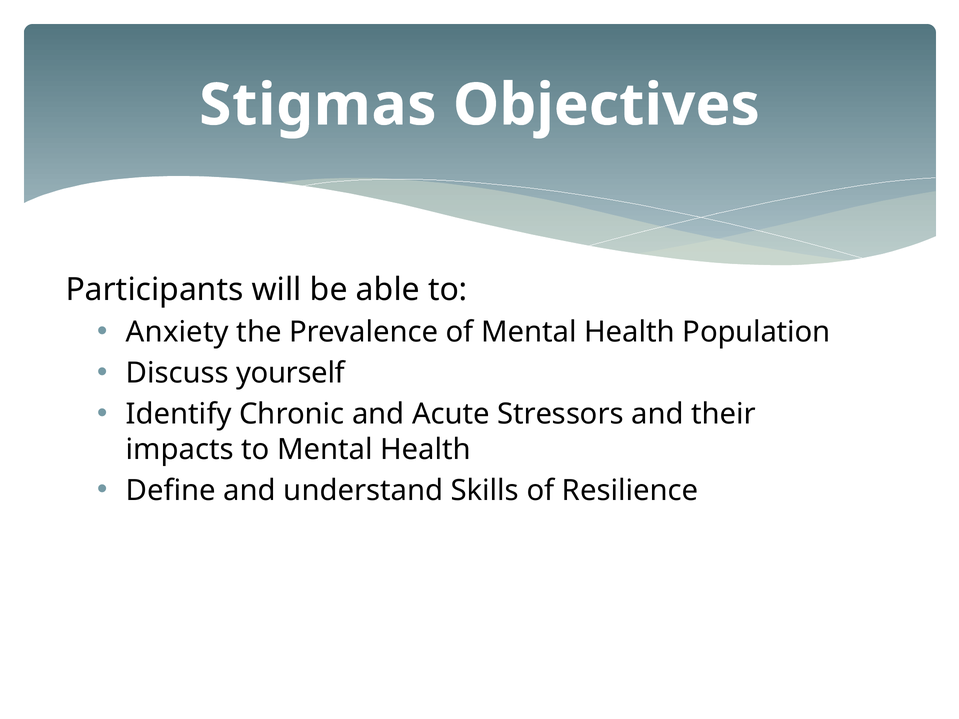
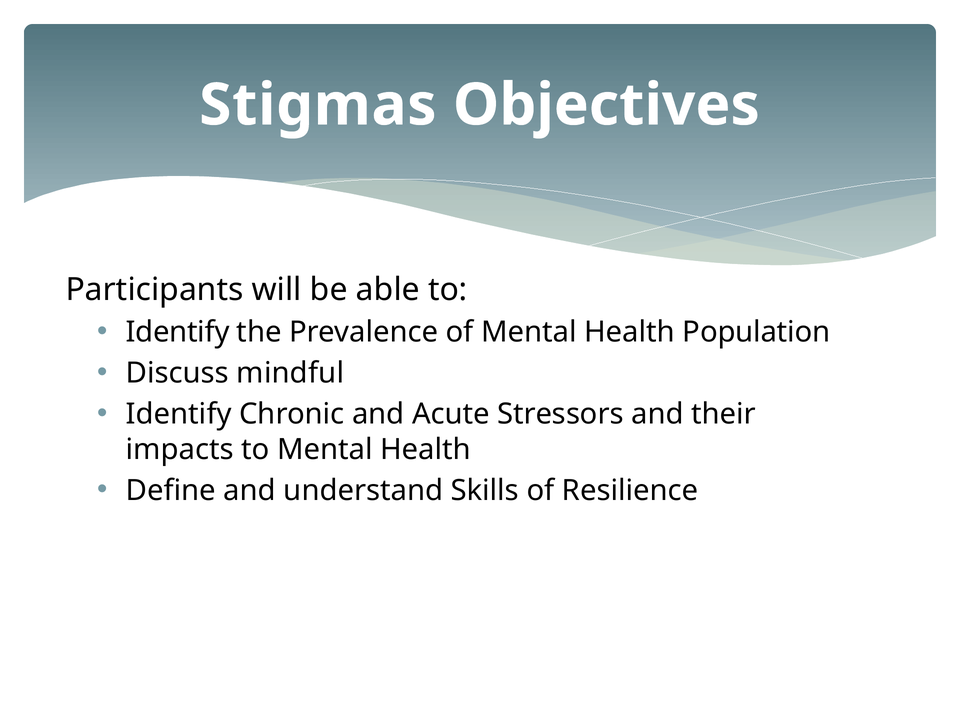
Anxiety: Anxiety -> Identify (178, 332)
yourself: yourself -> mindful (290, 373)
